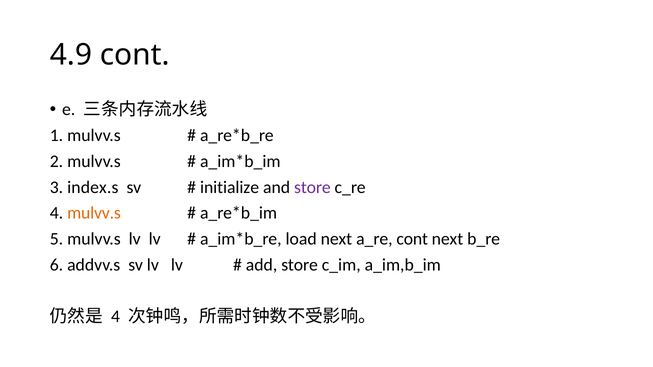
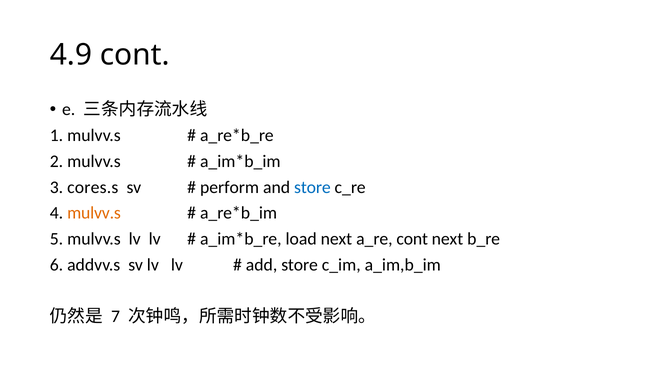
index.s: index.s -> cores.s (93, 187)
initialize: initialize -> perform (230, 187)
store colour: purple -> blue (312, 187)
4: 4 -> 7 (116, 317)
